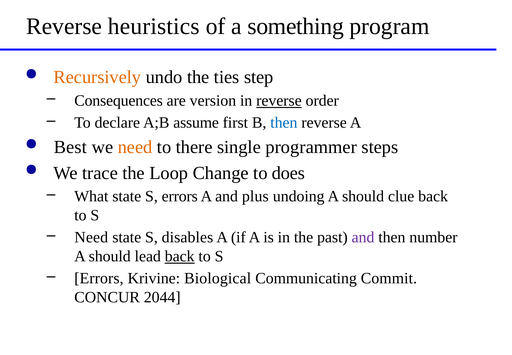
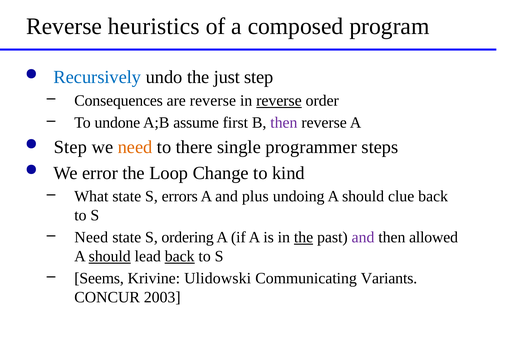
something: something -> composed (296, 26)
Recursively colour: orange -> blue (97, 77)
ties: ties -> just (227, 77)
are version: version -> reverse (213, 101)
declare: declare -> undone (117, 123)
then colour: blue -> purple (284, 123)
Best: Best -> Step (70, 147)
trace: trace -> error (100, 173)
does: does -> kind (288, 173)
disables: disables -> ordering (188, 237)
the underline: none -> present (304, 237)
number: number -> allowed (434, 237)
should underline: none -> present (110, 256)
Errors: Errors -> Seems (99, 278)
Biological: Biological -> Ulidowski (218, 278)
Commit: Commit -> Variants (389, 278)
2044: 2044 -> 2003 (162, 297)
